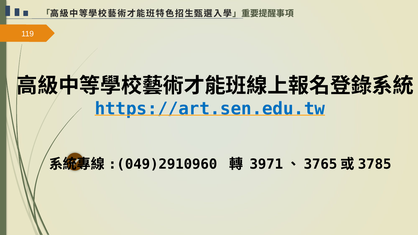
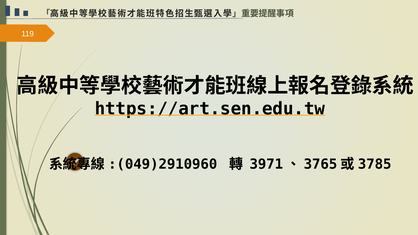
https://art.sen.edu.tw colour: blue -> black (210, 109)
